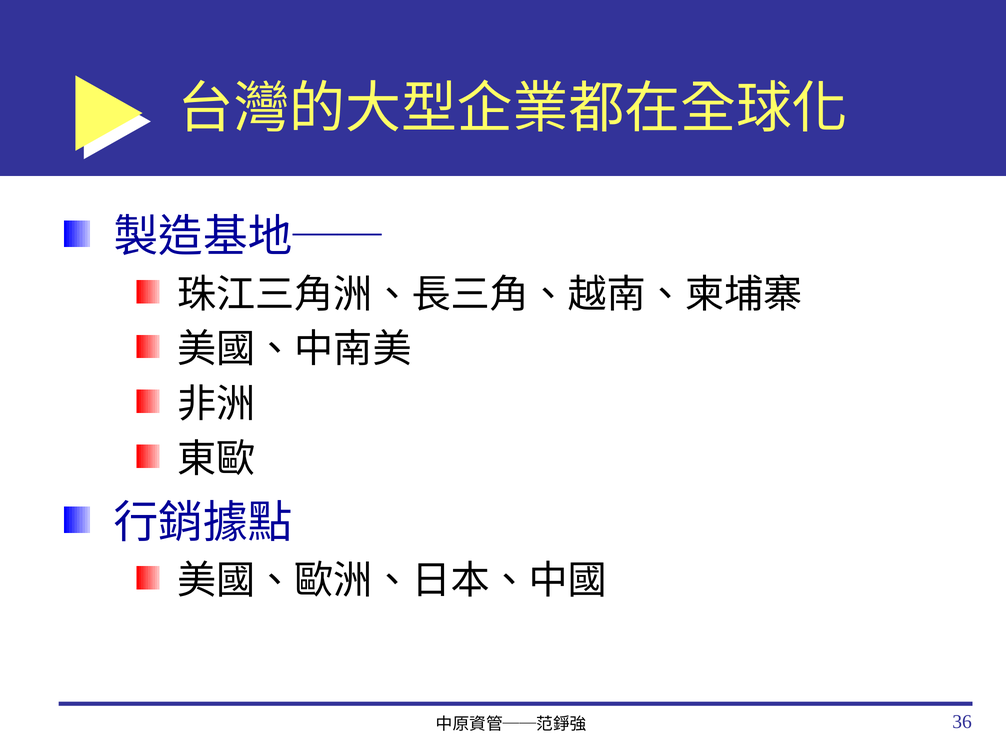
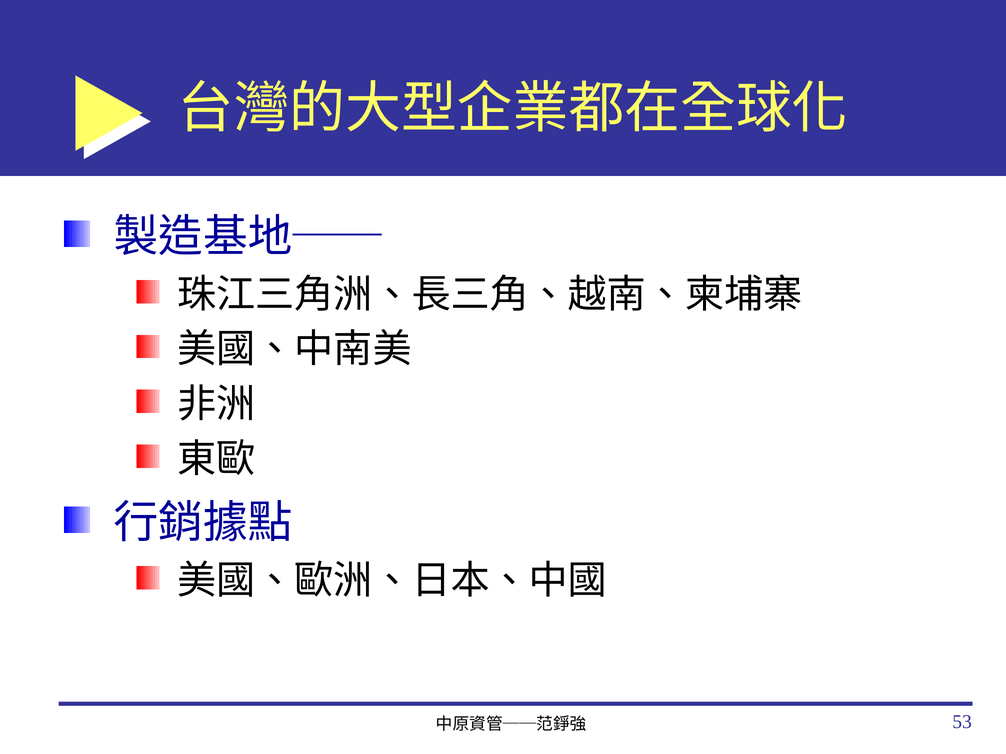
36: 36 -> 53 (962, 722)
